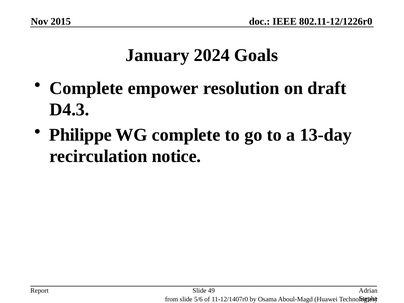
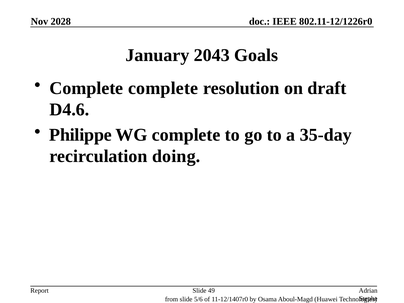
2015: 2015 -> 2028 (61, 22)
2024: 2024 -> 2043 (212, 55)
Complete empower: empower -> complete (163, 88)
D4.3: D4.3 -> D4.6 (69, 110)
13-day: 13-day -> 35-day (326, 135)
notice: notice -> doing (176, 156)
